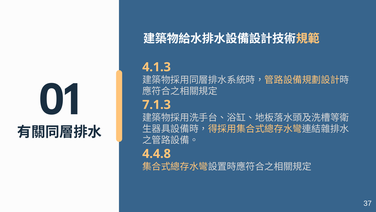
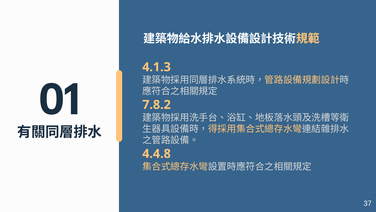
7.1.3: 7.1.3 -> 7.8.2 (157, 105)
